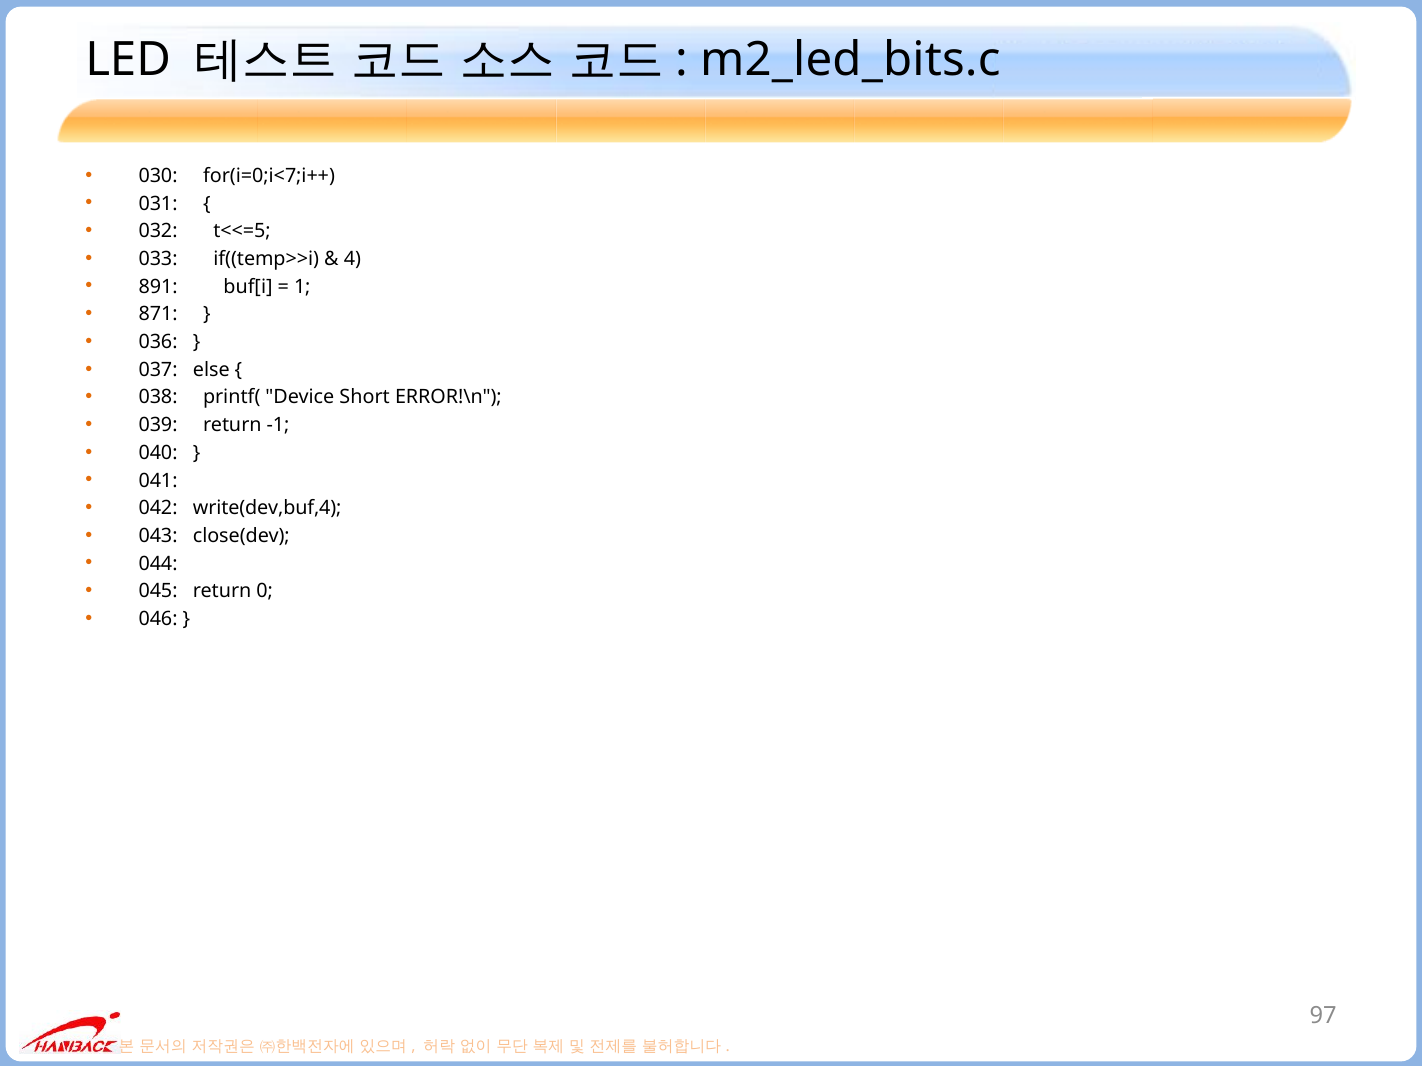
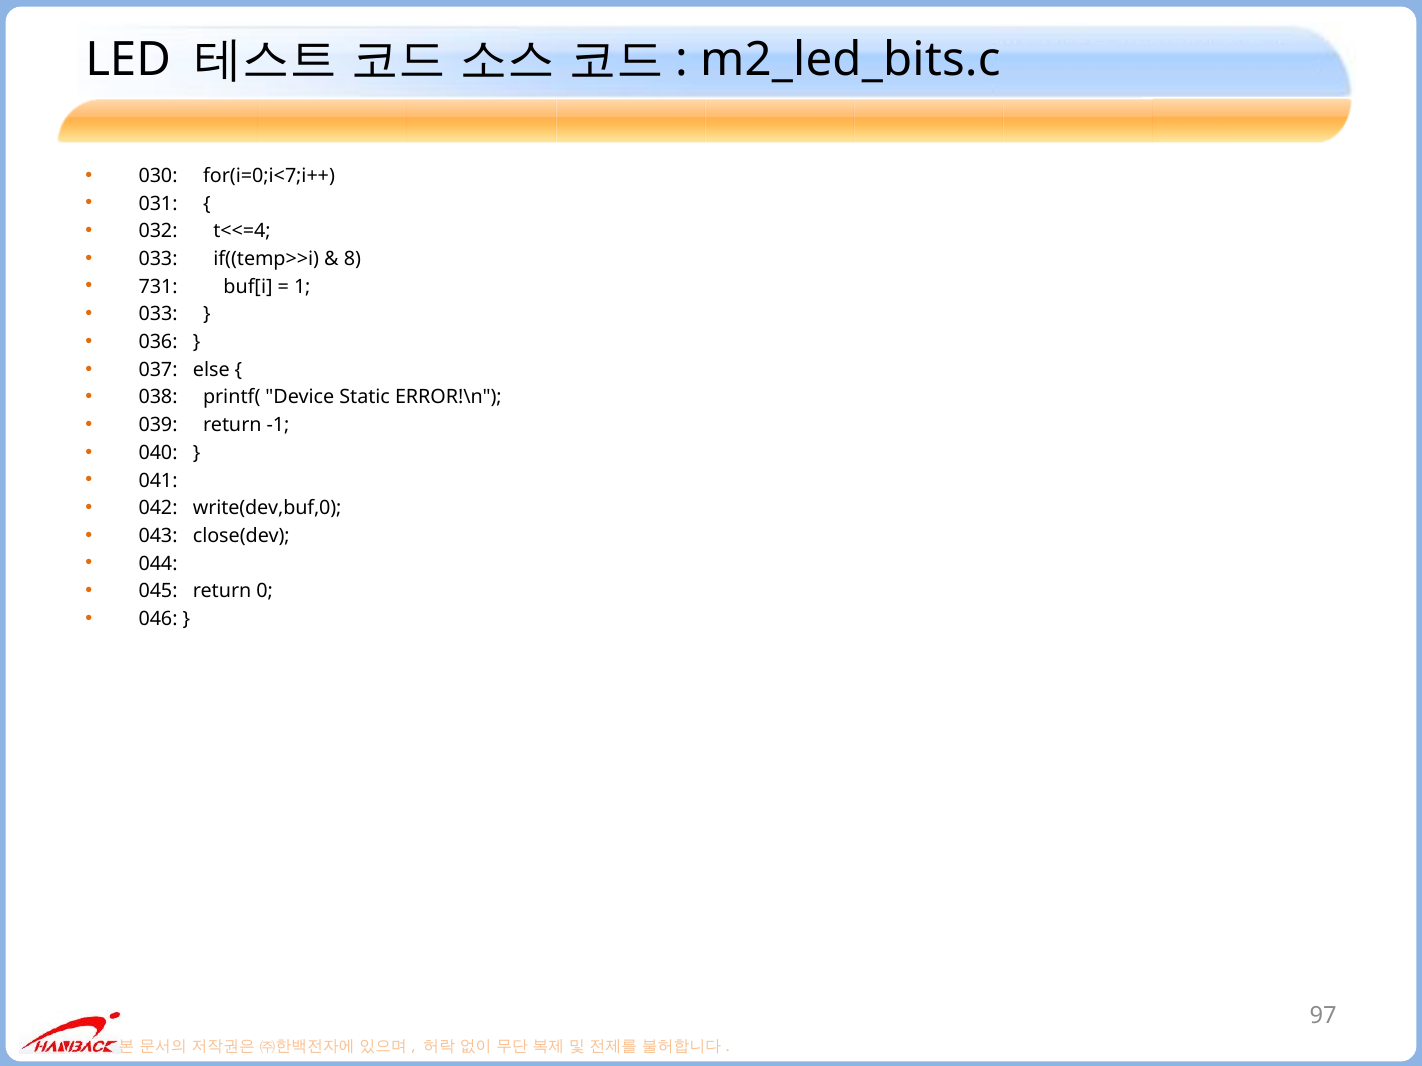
t<<=5: t<<=5 -> t<<=4 (242, 231)
4: 4 -> 8 (352, 259)
891: 891 -> 731 (158, 287)
871: 871 -> 033 (158, 314)
Short: Short -> Static (365, 398)
write(dev,buf,4: write(dev,buf,4 -> write(dev,buf,0 (267, 508)
